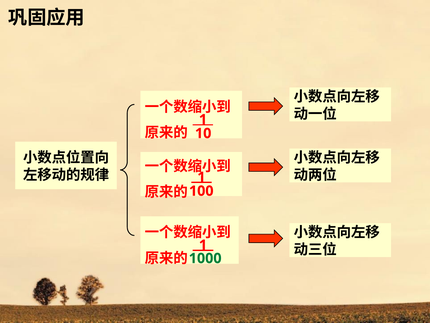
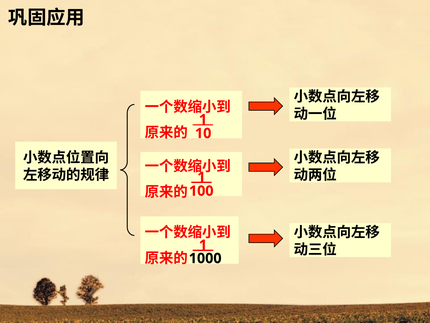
1000 colour: green -> black (205, 258)
